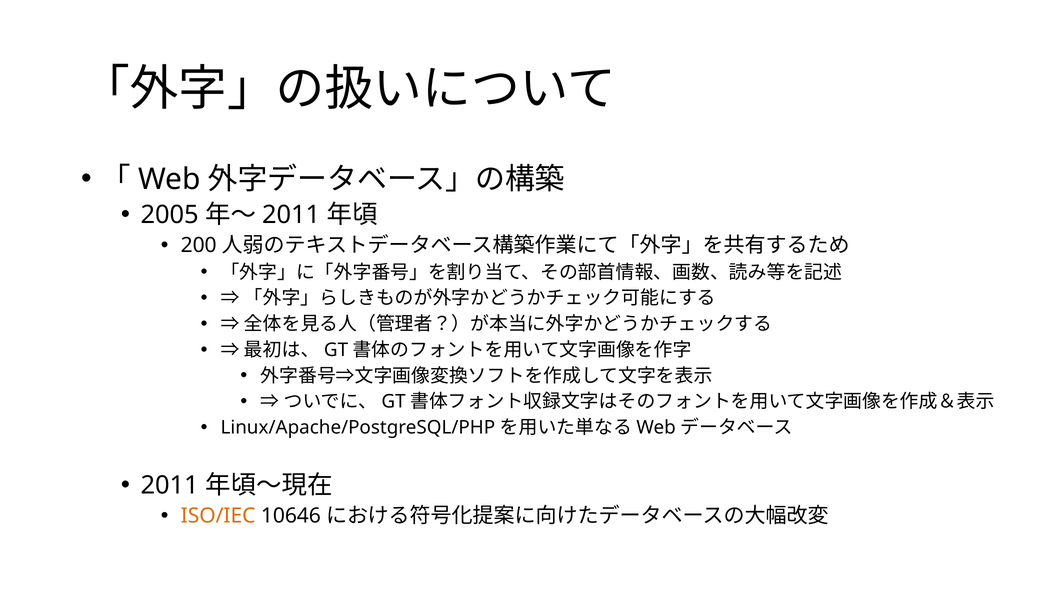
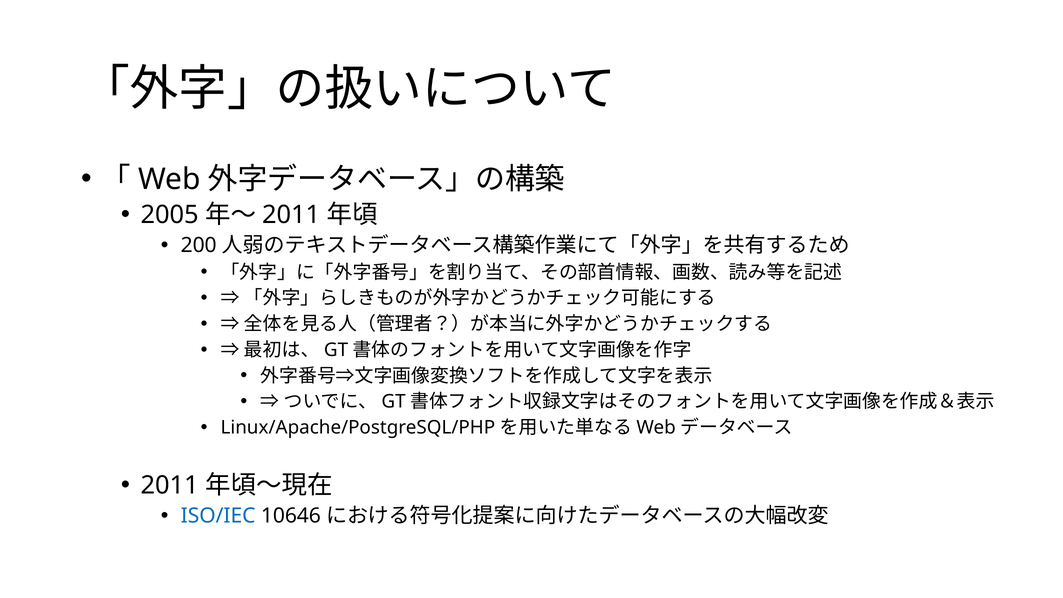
ISO/IEC colour: orange -> blue (218, 516)
